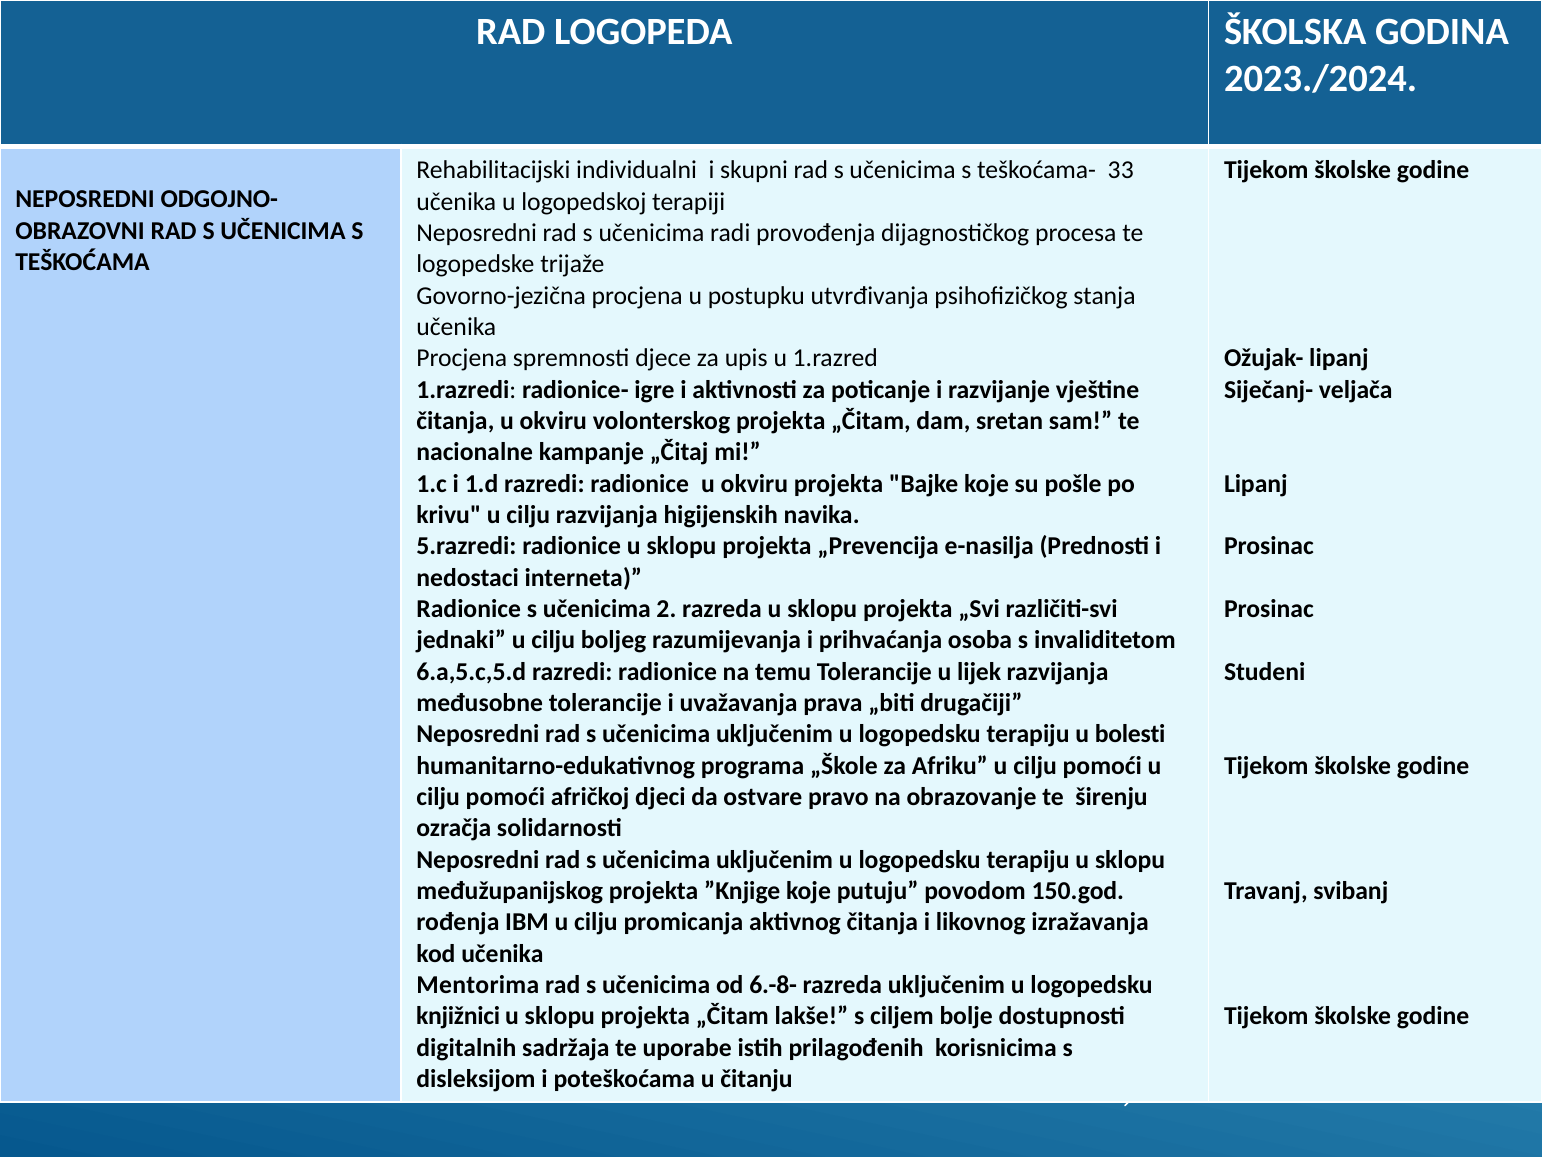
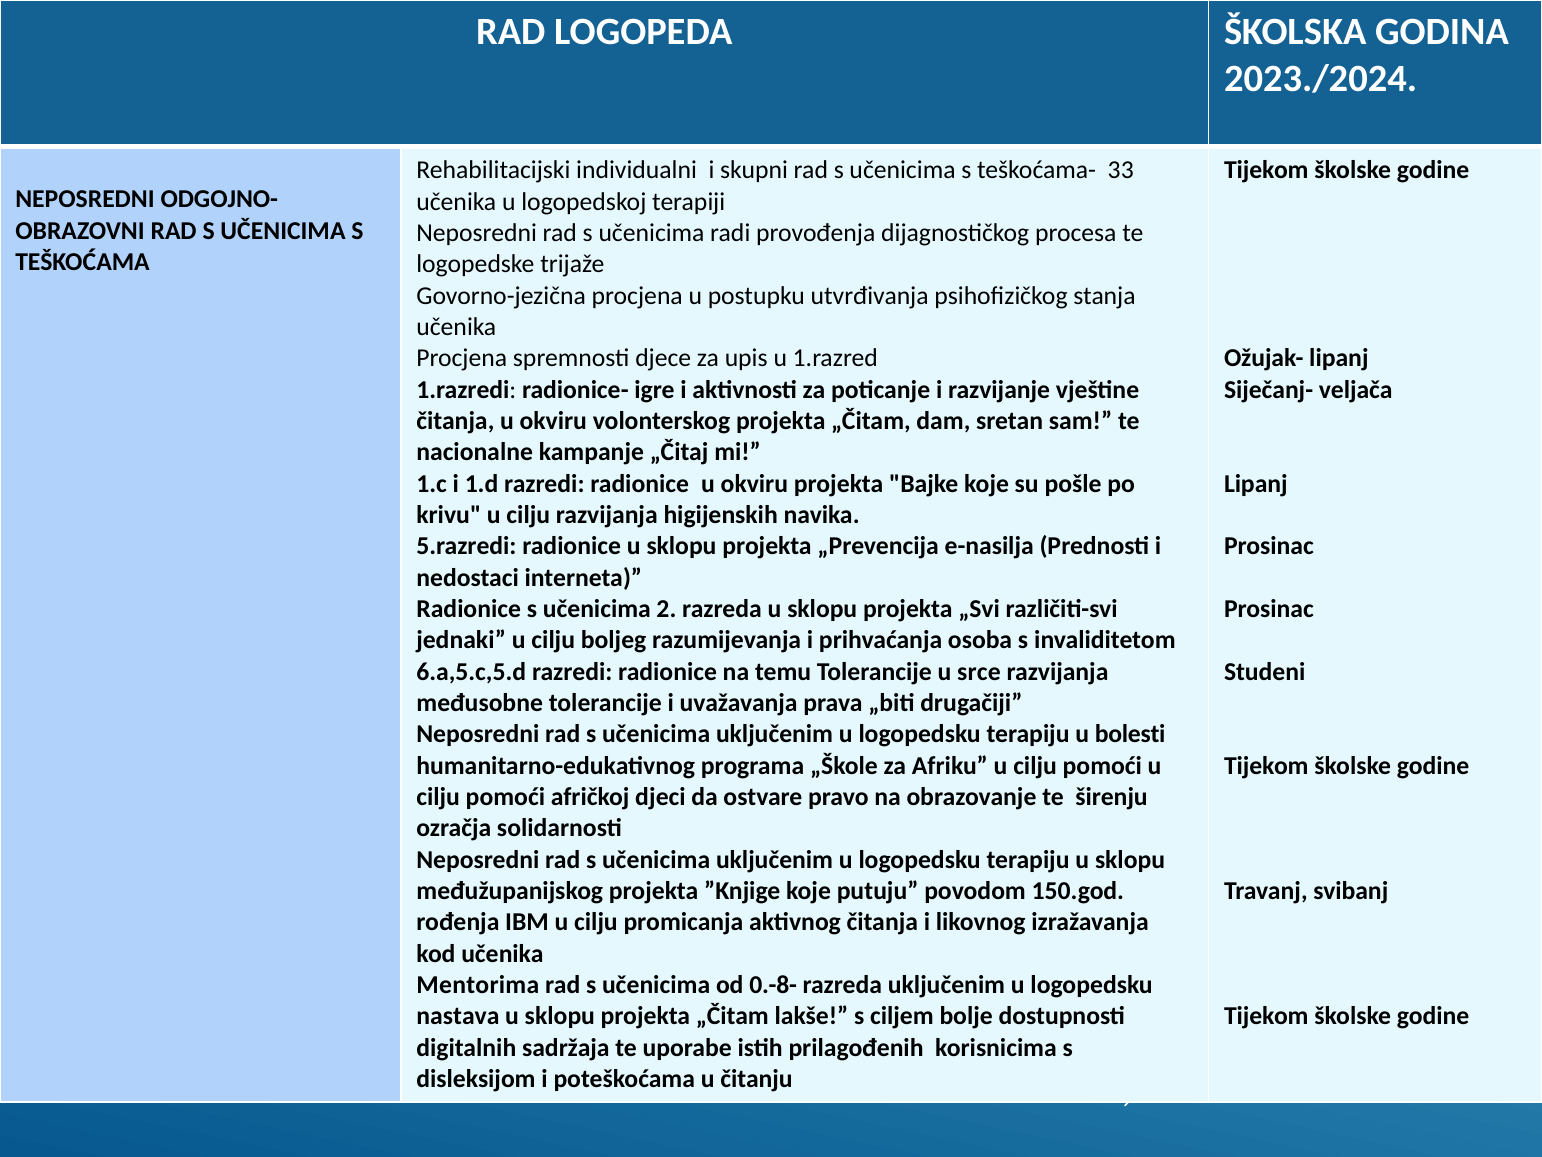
lijek: lijek -> srce (979, 671)
6.-8-: 6.-8- -> 0.-8- (773, 985)
knjižnici: knjižnici -> nastava (458, 1016)
